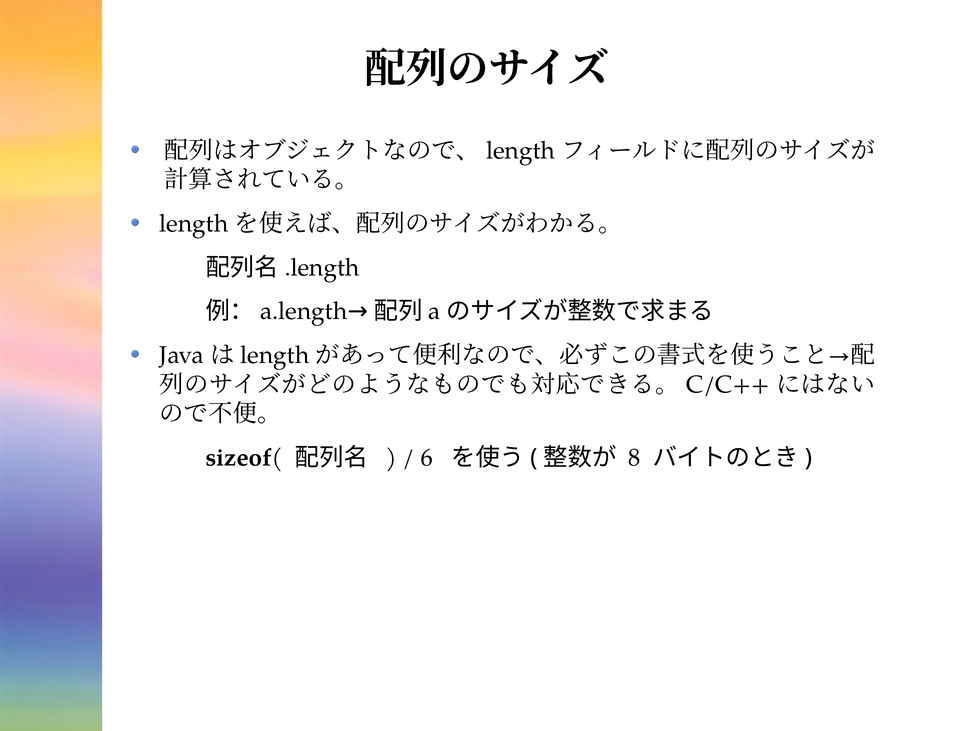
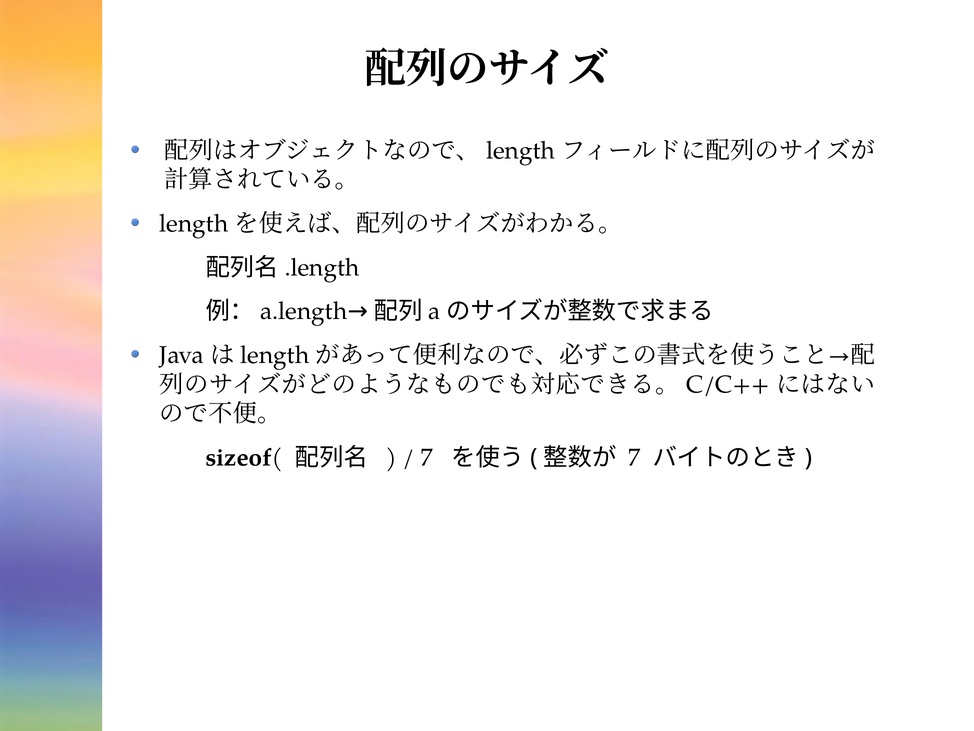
6: 6 -> 7 (427, 457)
8: 8 -> 7 (635, 457)
